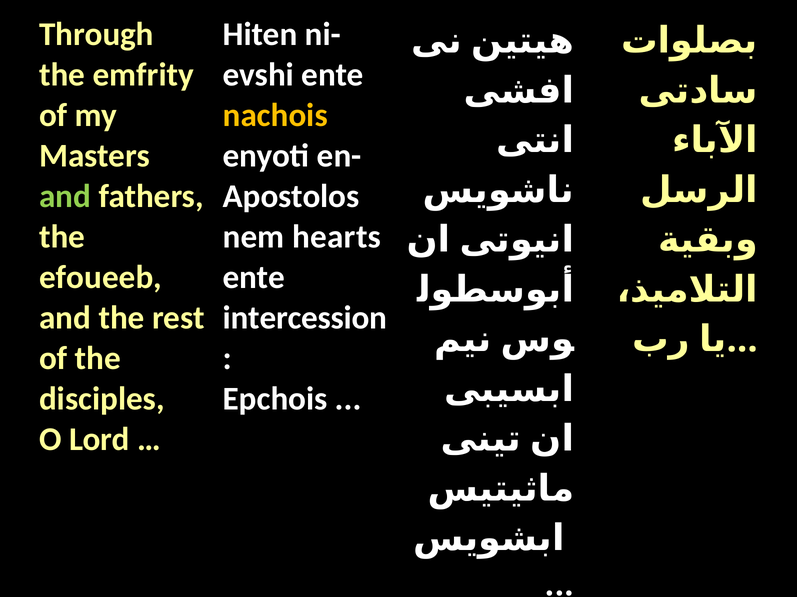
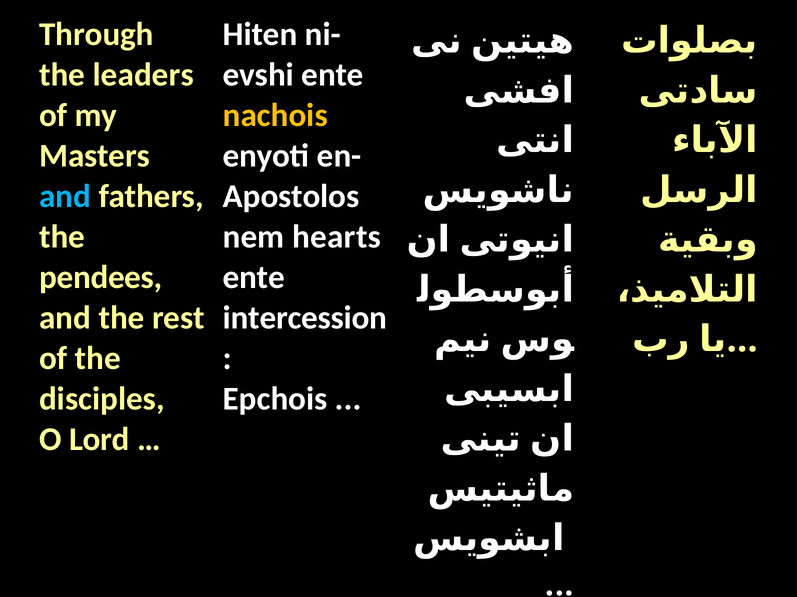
emfrity: emfrity -> leaders (143, 75)
and colour: light green -> light blue (65, 197)
efoueeb: efoueeb -> pendees (101, 278)
